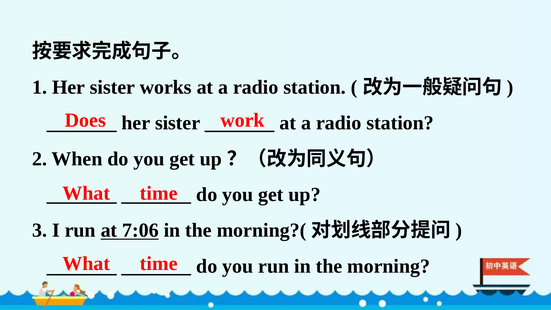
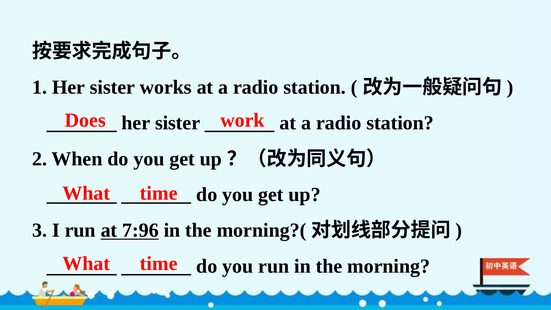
7:06: 7:06 -> 7:96 (140, 230)
